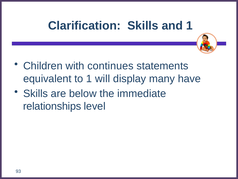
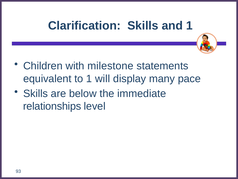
continues: continues -> milestone (110, 66)
have: have -> pace (189, 78)
